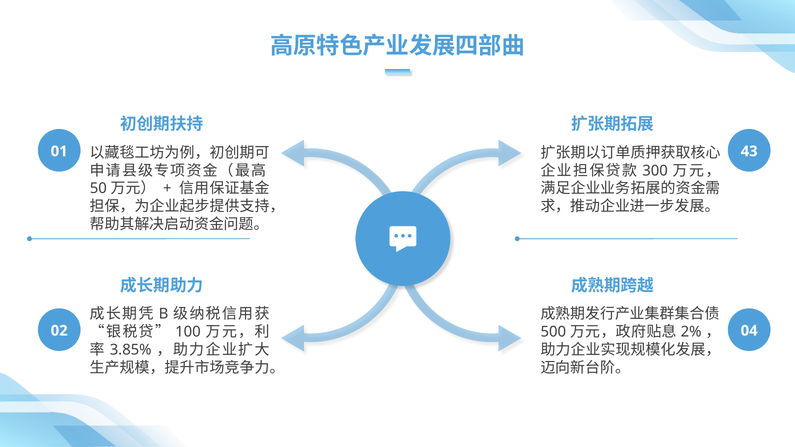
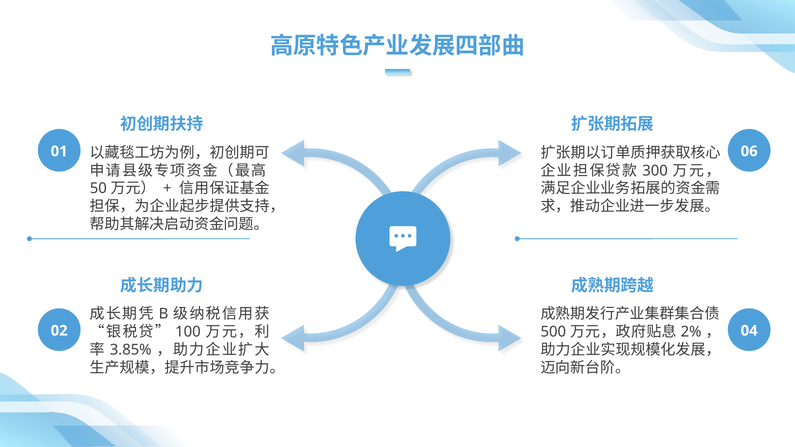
43: 43 -> 06 (749, 151)
